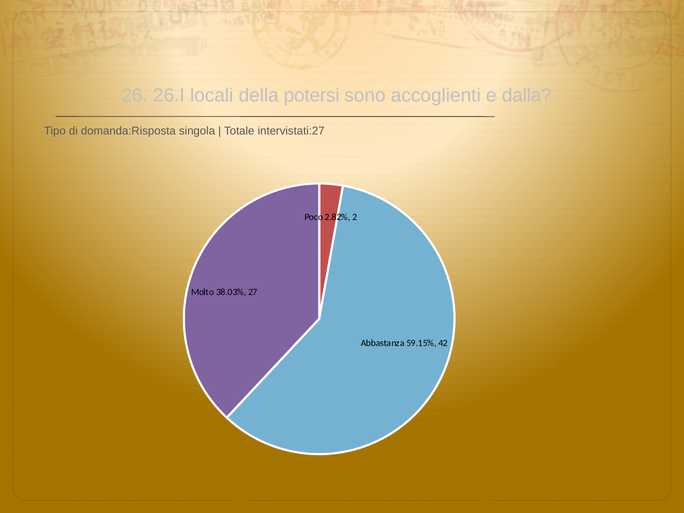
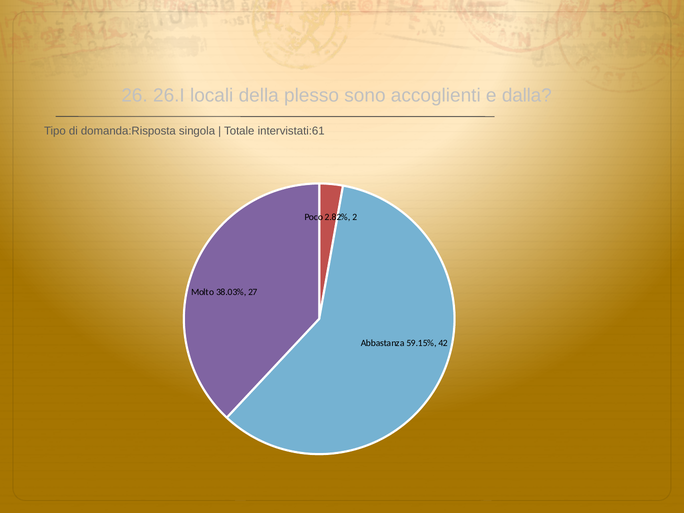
potersi: potersi -> plesso (312, 95)
intervistati:27: intervistati:27 -> intervistati:61 (291, 131)
